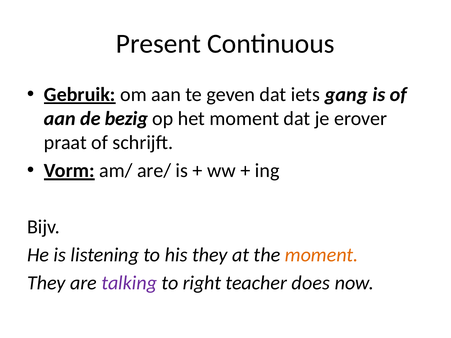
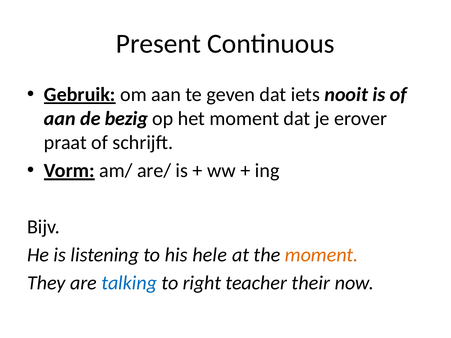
gang: gang -> nooit (346, 95)
his they: they -> hele (210, 255)
talking colour: purple -> blue (129, 283)
does: does -> their (311, 283)
